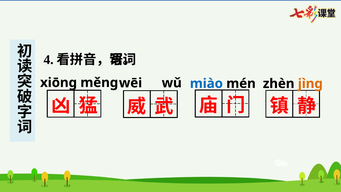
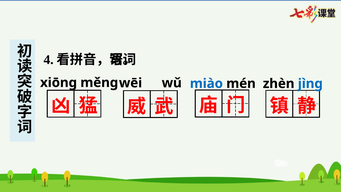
jìng colour: orange -> blue (310, 84)
